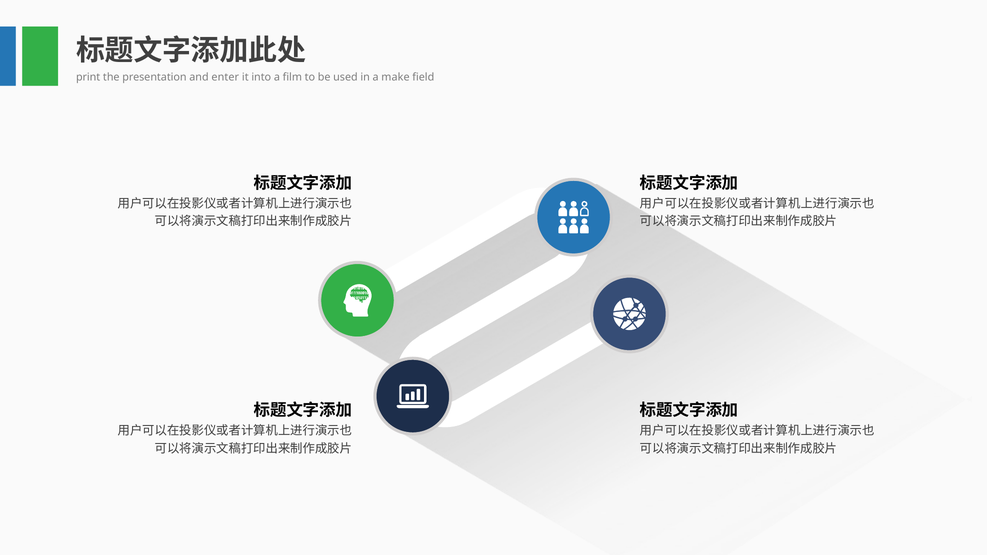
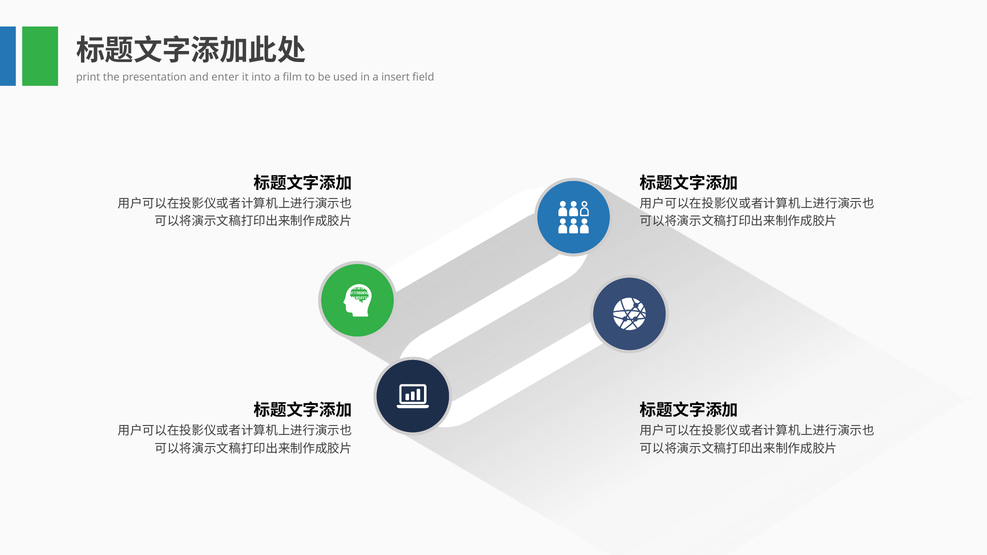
make: make -> insert (396, 77)
